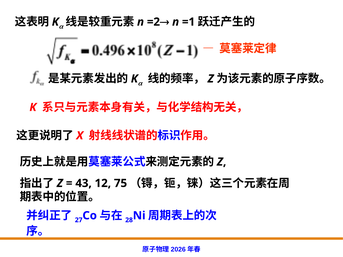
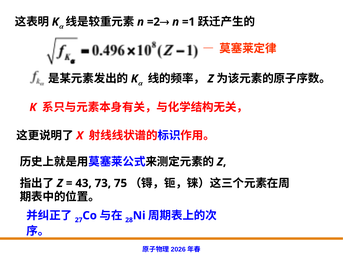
12: 12 -> 73 (103, 183)
